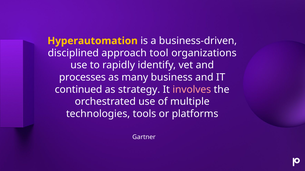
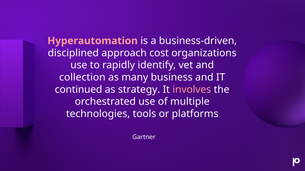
Hyperautomation colour: yellow -> pink (93, 41)
tool: tool -> cost (159, 53)
processes: processes -> collection (82, 78)
